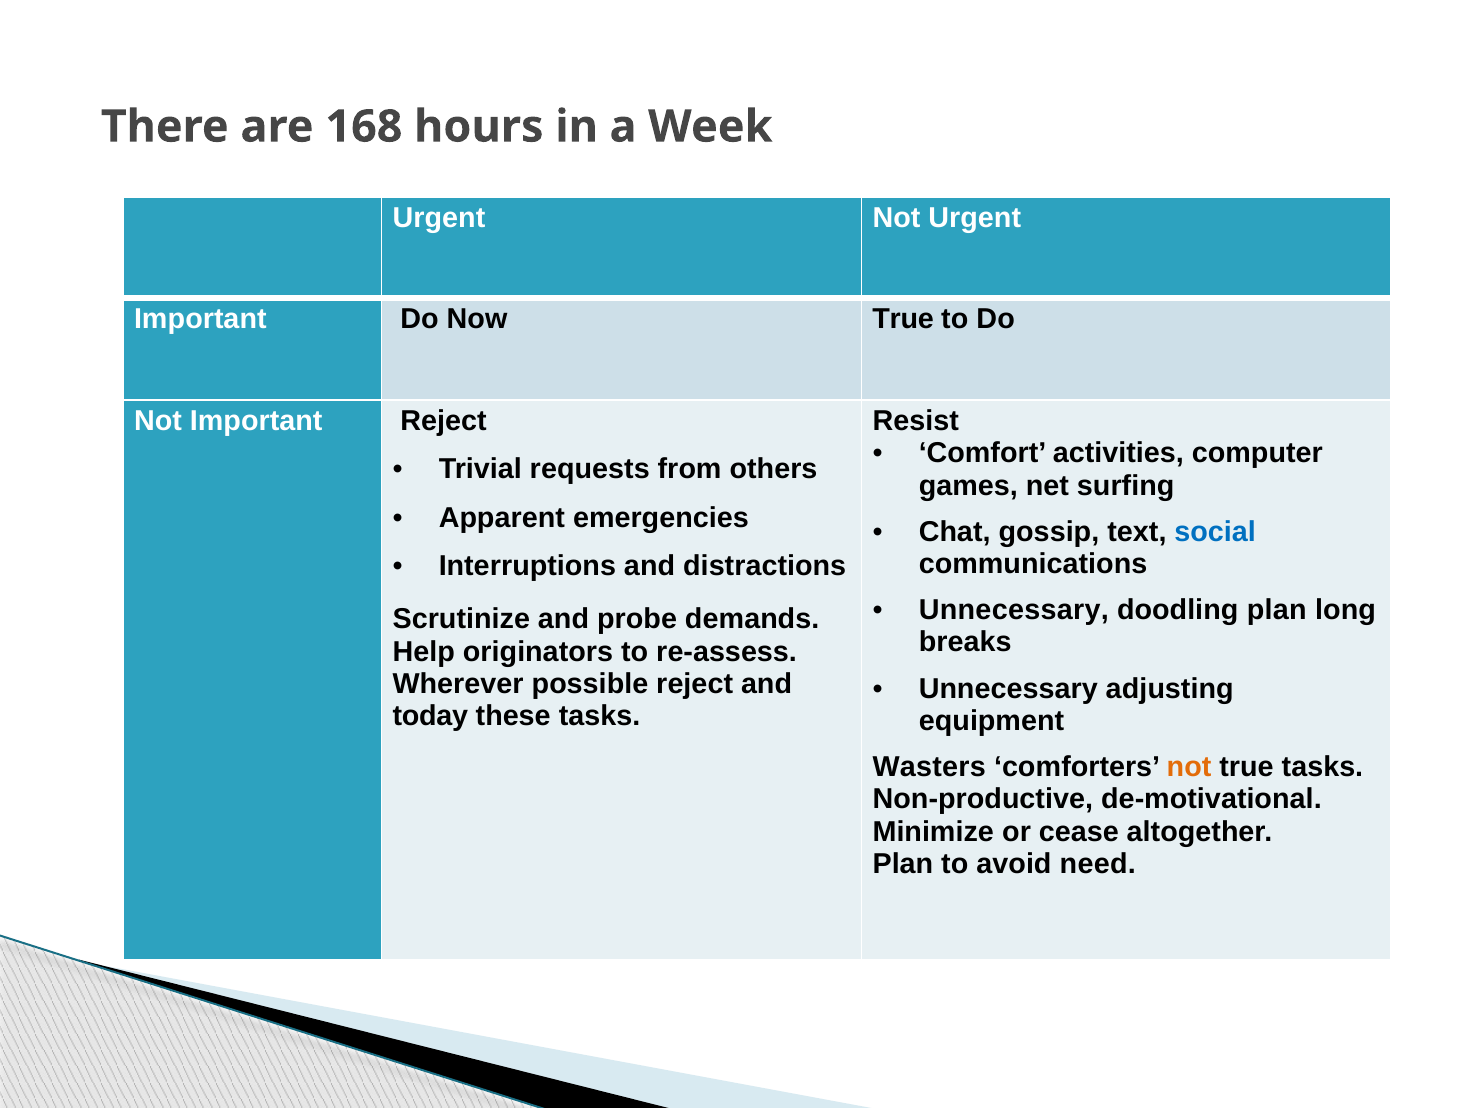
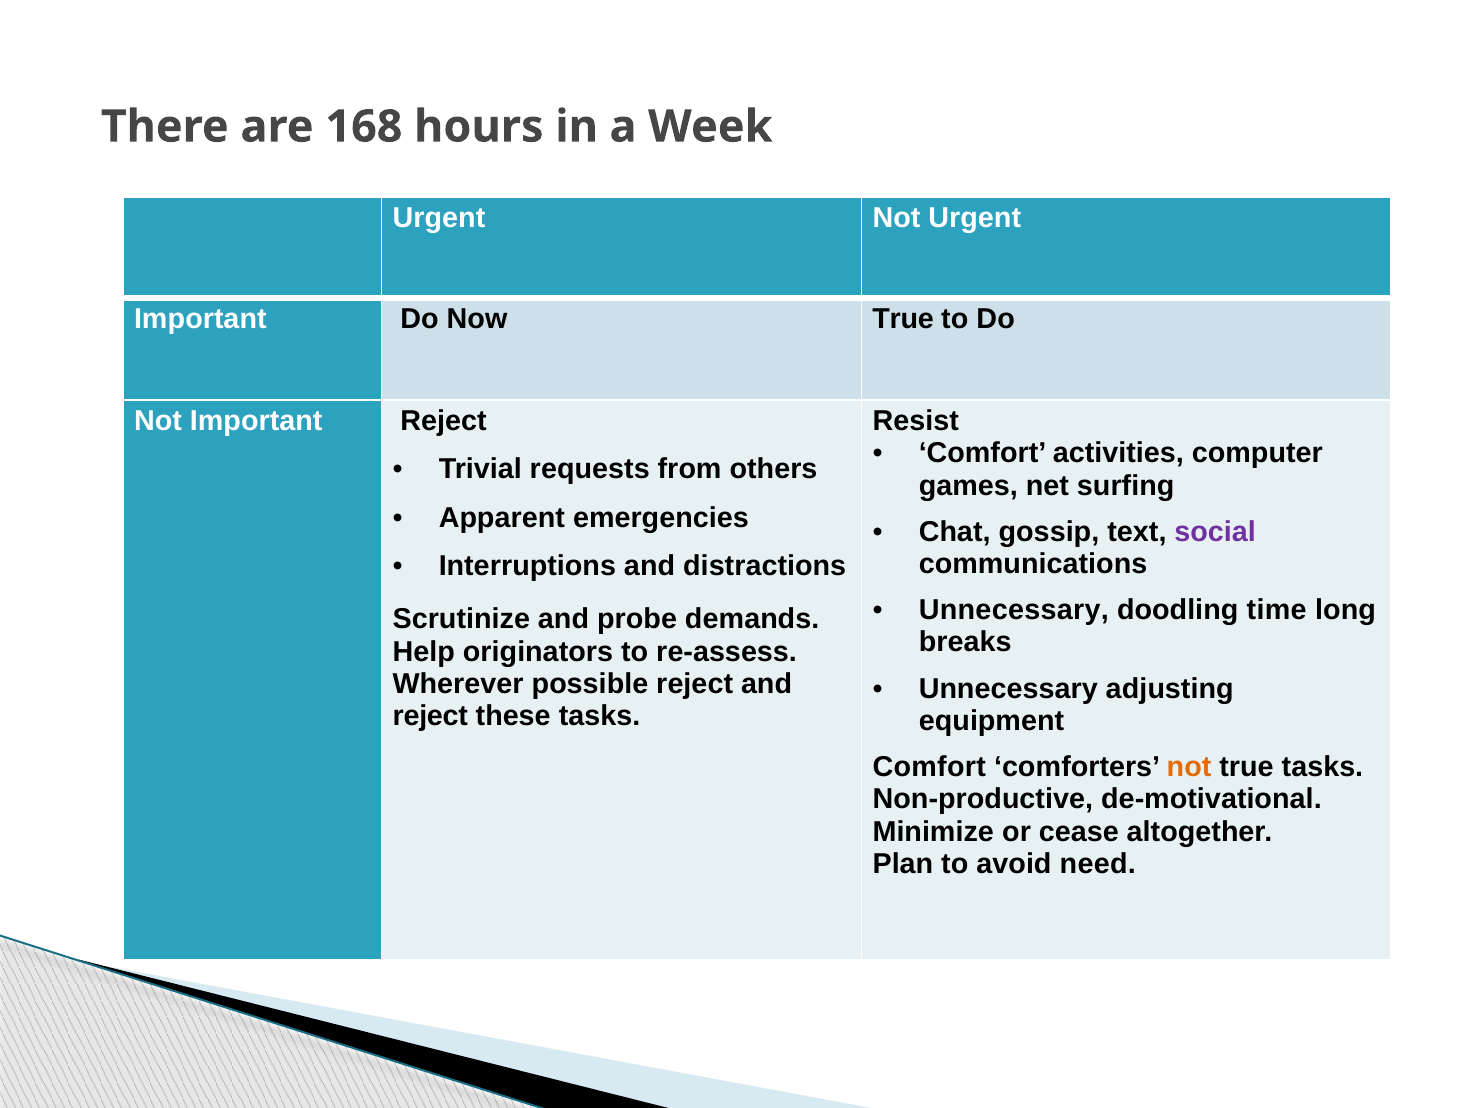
social colour: blue -> purple (1215, 532)
doodling plan: plan -> time (1277, 610)
today: today -> reject (430, 716)
Wasters: Wasters -> Comfort (929, 767)
